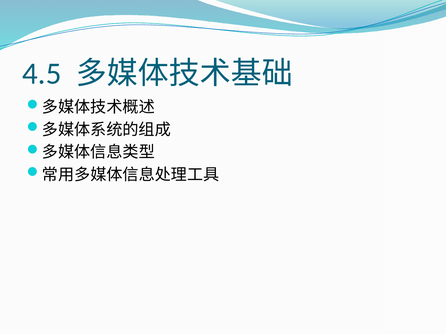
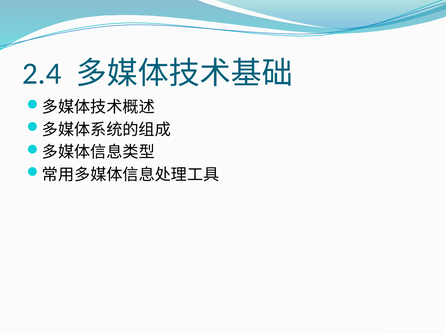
4.5: 4.5 -> 2.4 (42, 74)
